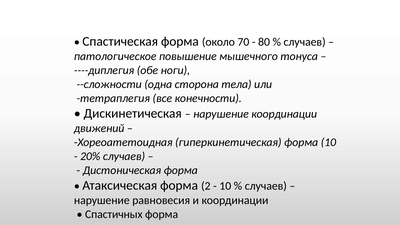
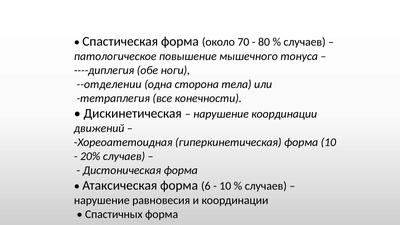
--сложности: --сложности -> --отделении (109, 84)
2: 2 -> 6 (206, 186)
